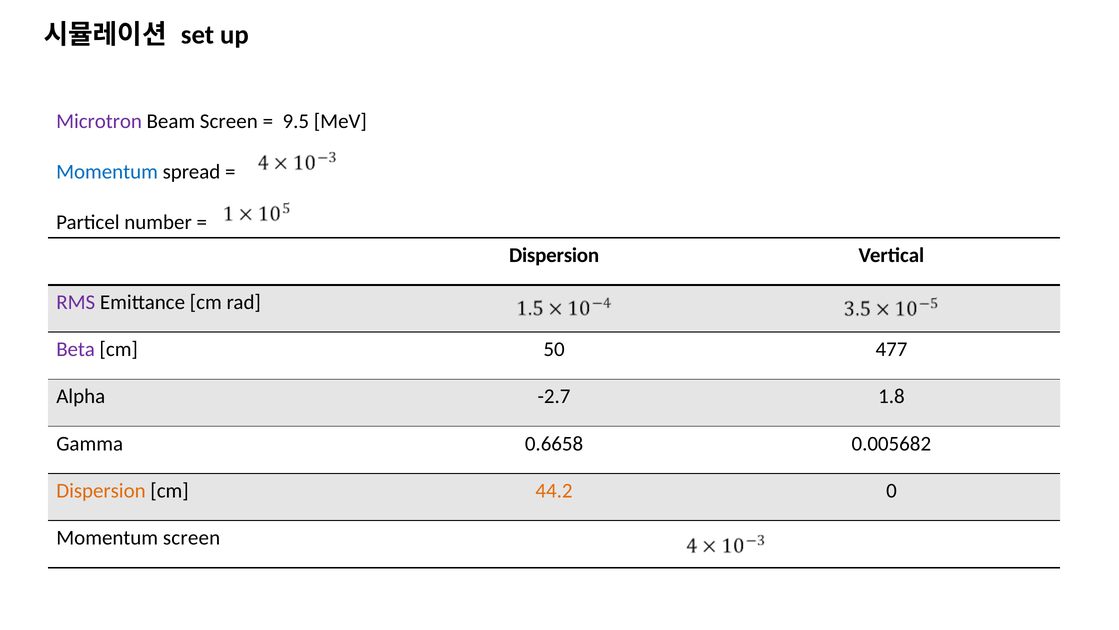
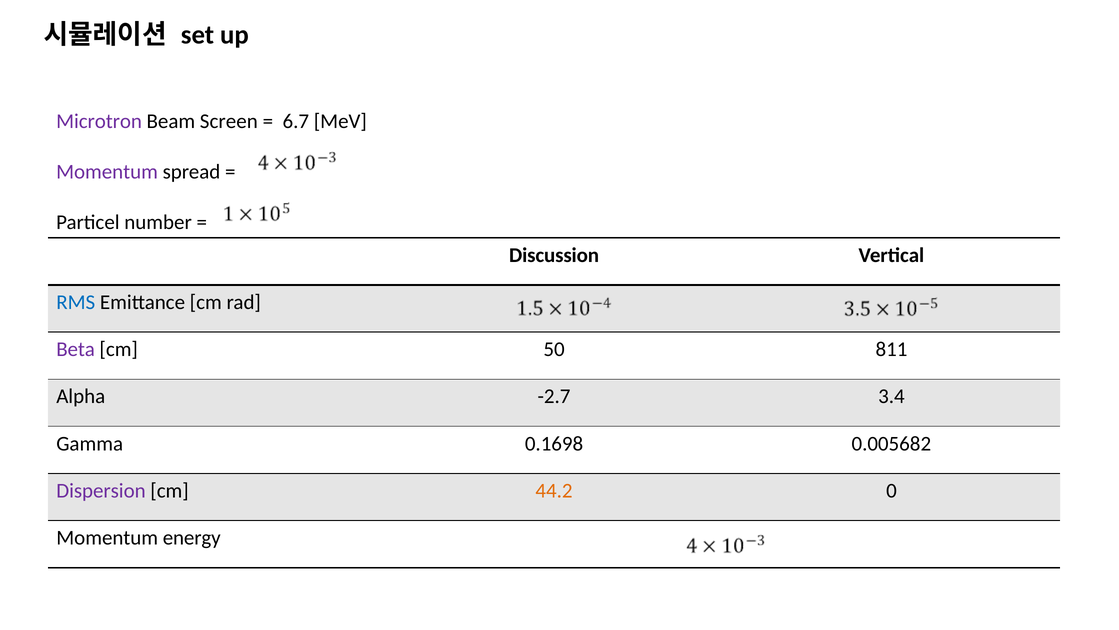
9.5: 9.5 -> 6.7 (296, 121)
Momentum colour: blue -> purple (107, 172)
Dispersion: Dispersion -> Discussion (554, 255)
RMS colour: purple -> blue (76, 302)
477: 477 -> 811 (891, 349)
1.8: 1.8 -> 3.4 (891, 396)
0.6658: 0.6658 -> 0.1698 (554, 443)
Dispersion colour: orange -> purple (101, 490)
Momentum screen: screen -> energy (192, 537)
